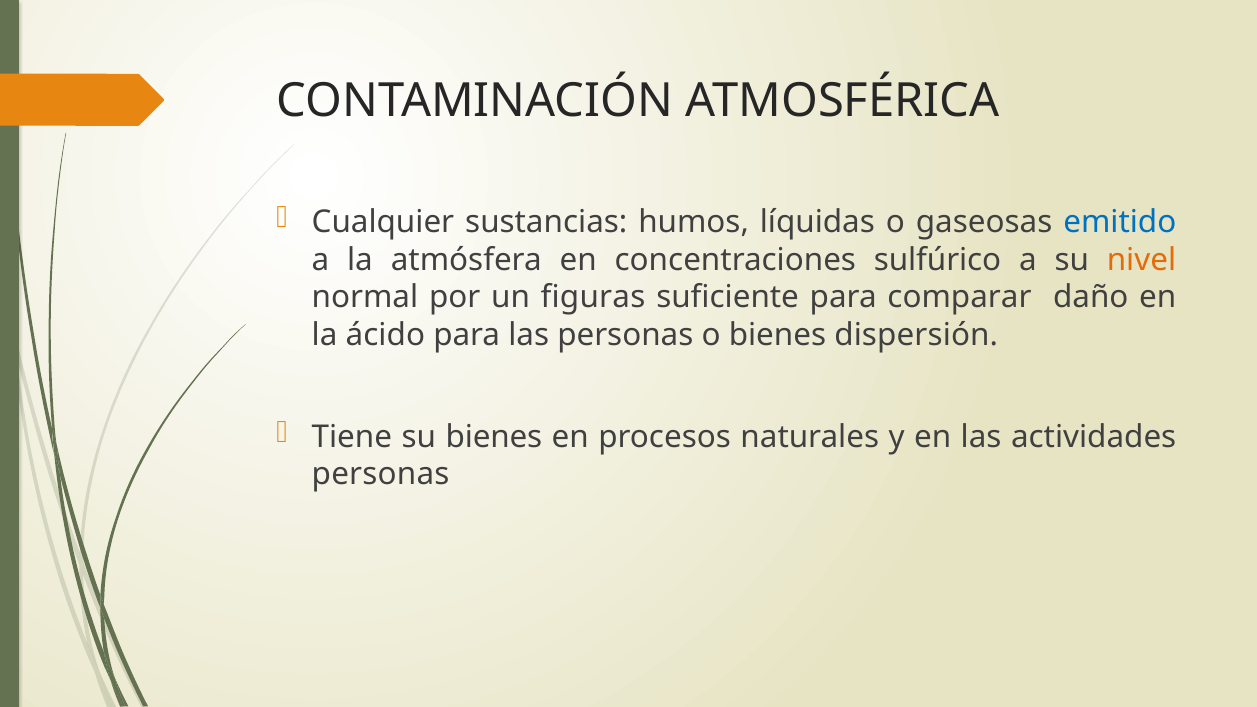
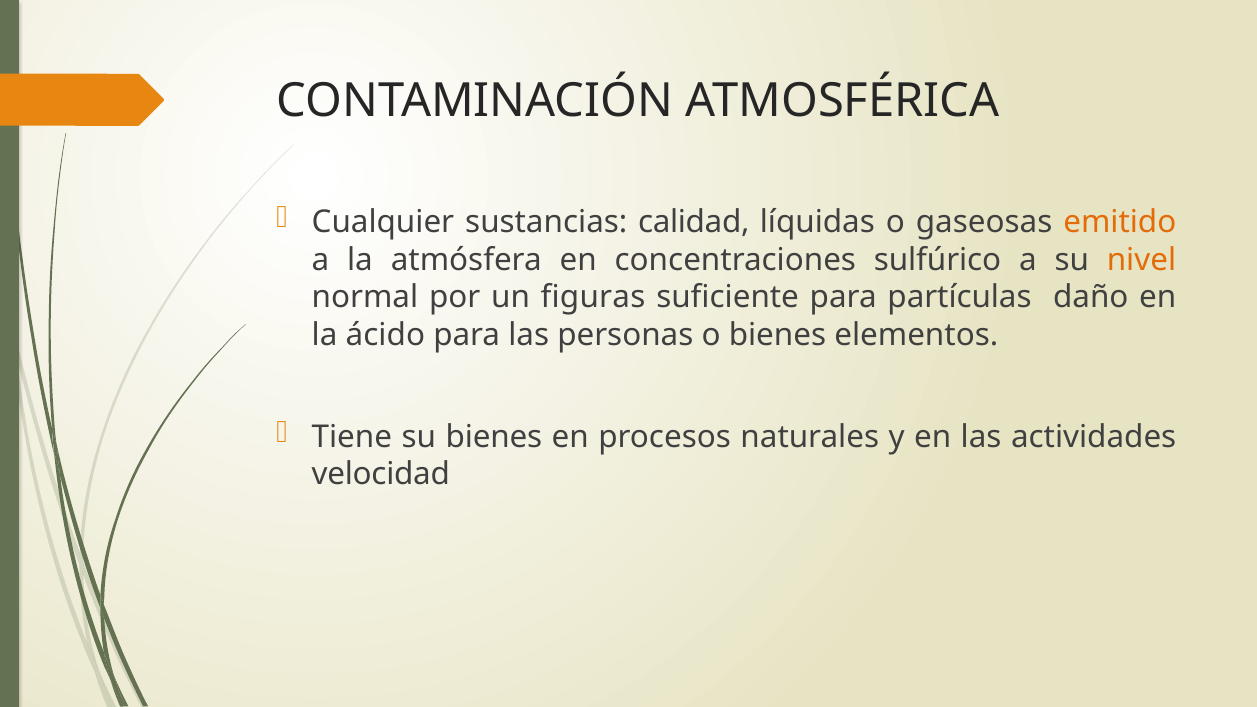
humos: humos -> calidad (694, 222)
emitido colour: blue -> orange (1120, 222)
comparar: comparar -> partículas (960, 298)
dispersión: dispersión -> elementos (916, 335)
personas: personas -> velocidad (381, 475)
